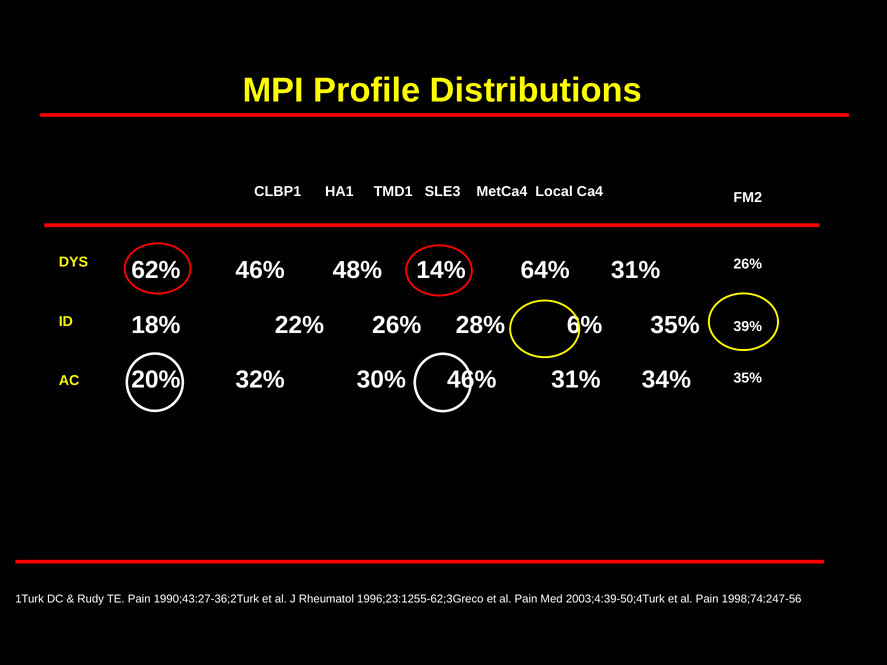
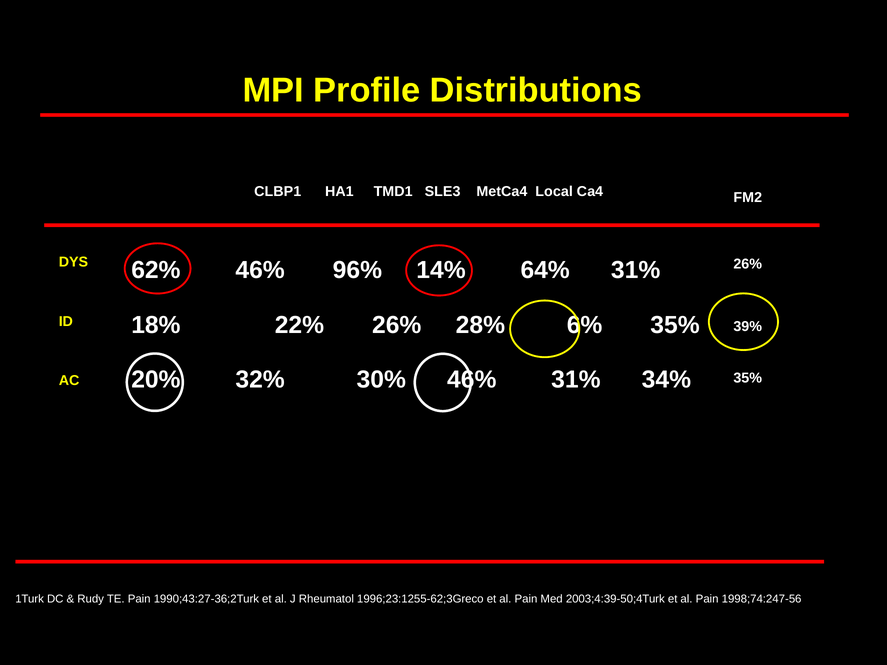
48%: 48% -> 96% (357, 270)
